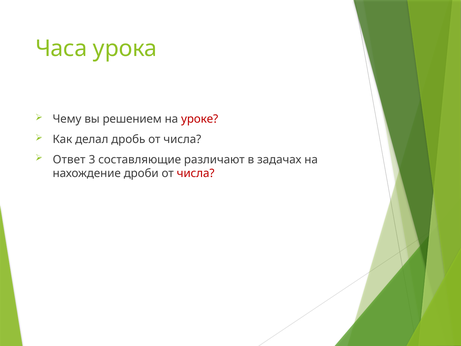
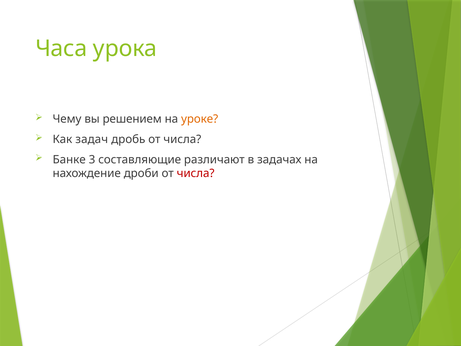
уроке colour: red -> orange (200, 119)
делал: делал -> задач (92, 139)
Ответ: Ответ -> Банке (69, 159)
